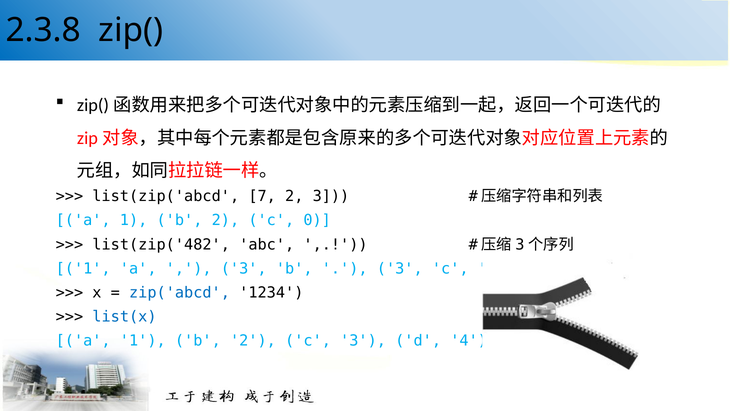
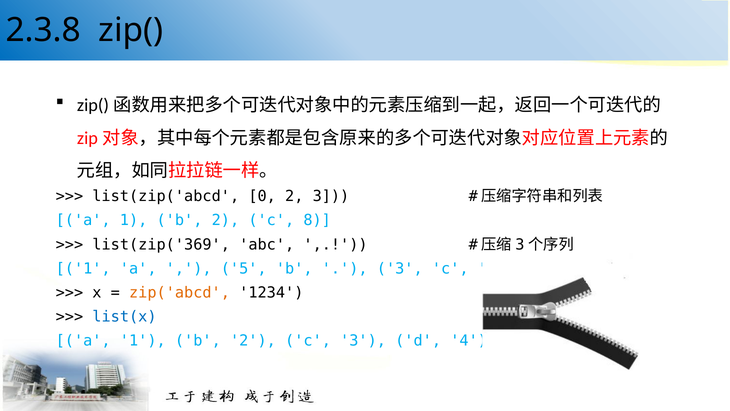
7: 7 -> 0 (262, 196)
0: 0 -> 8 (317, 220)
list(zip('482: list(zip('482 -> list(zip('369 (161, 244)
3: 3 -> 5 (244, 268)
zip('abcd colour: blue -> orange (180, 292)
